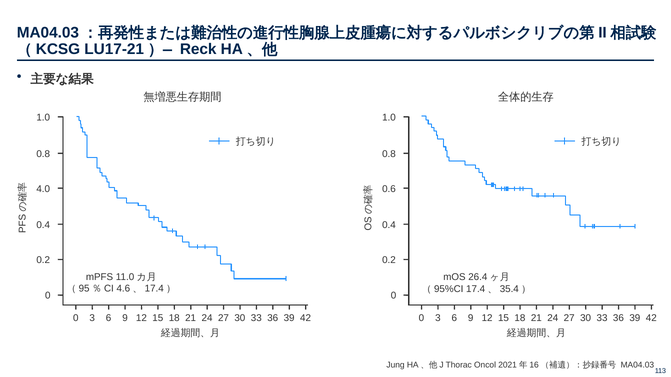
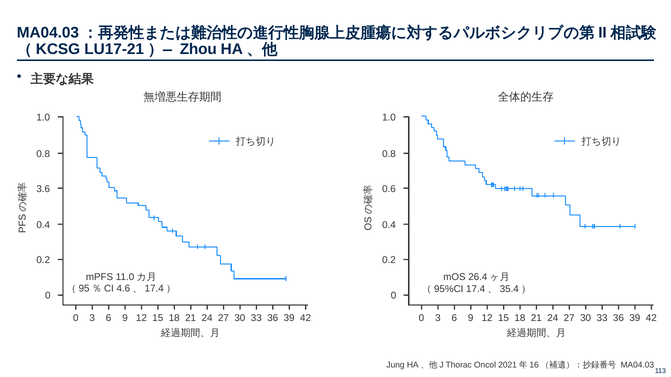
Reck: Reck -> Zhou (198, 49)
4.0: 4.0 -> 3.6 (43, 189)
